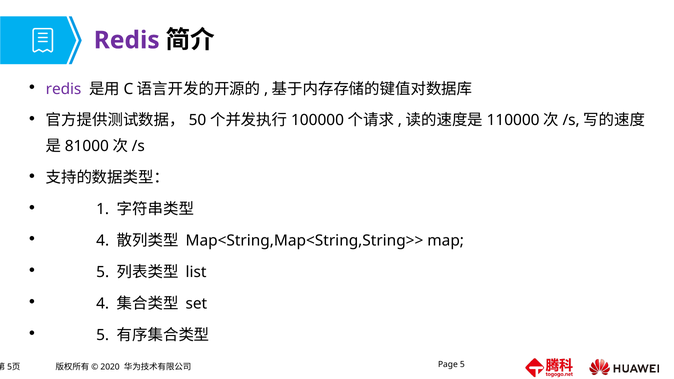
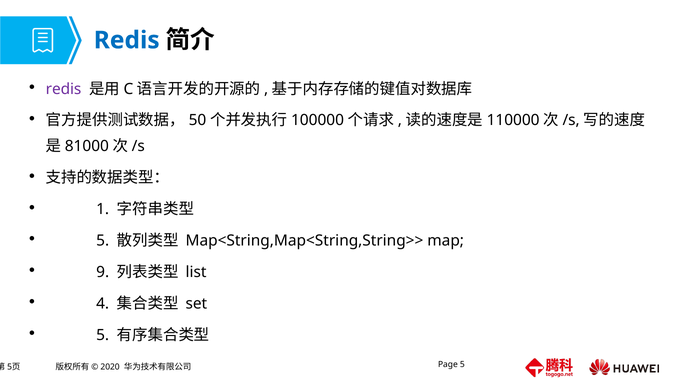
Redis colour: purple -> blue (127, 40)
4: 4 -> 5 (103, 241)
5: 5 -> 9 (103, 272)
